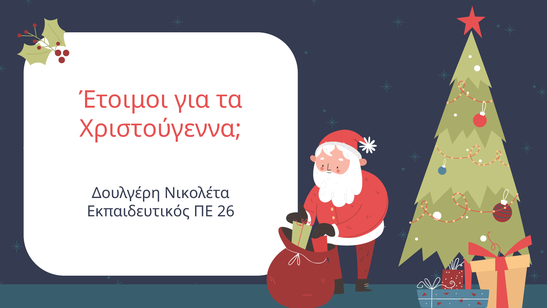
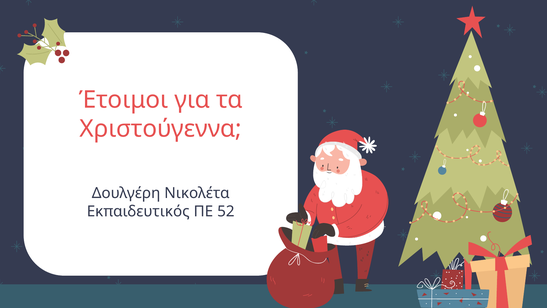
26: 26 -> 52 (226, 211)
